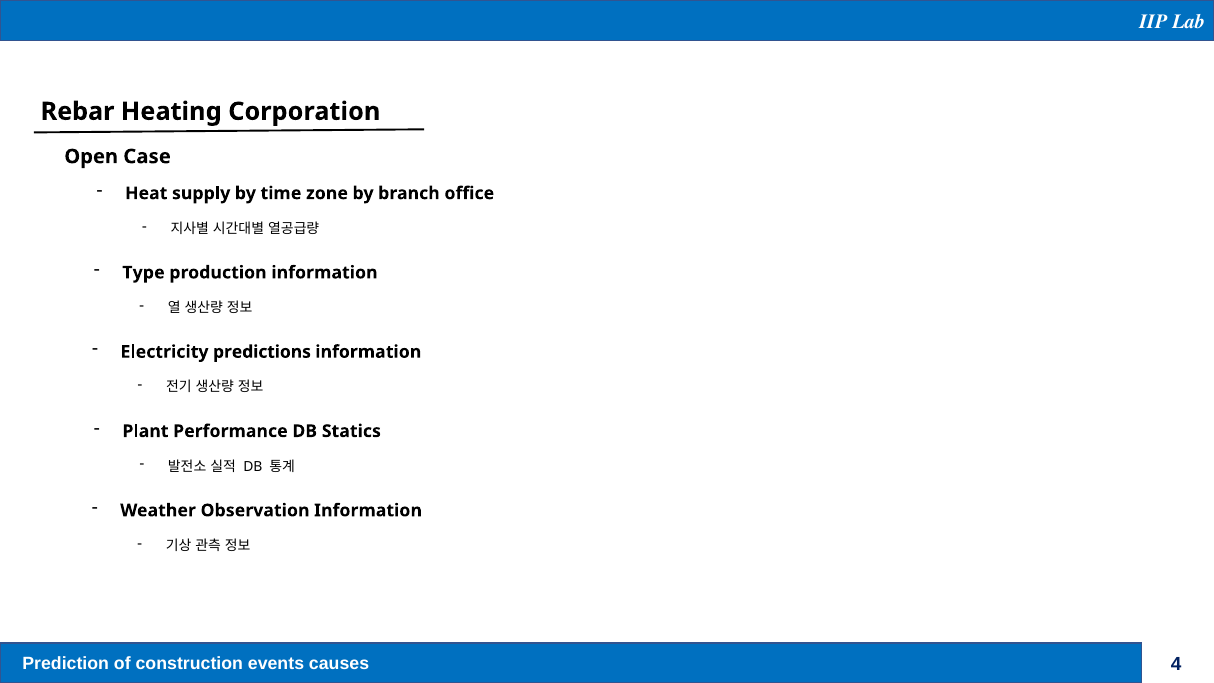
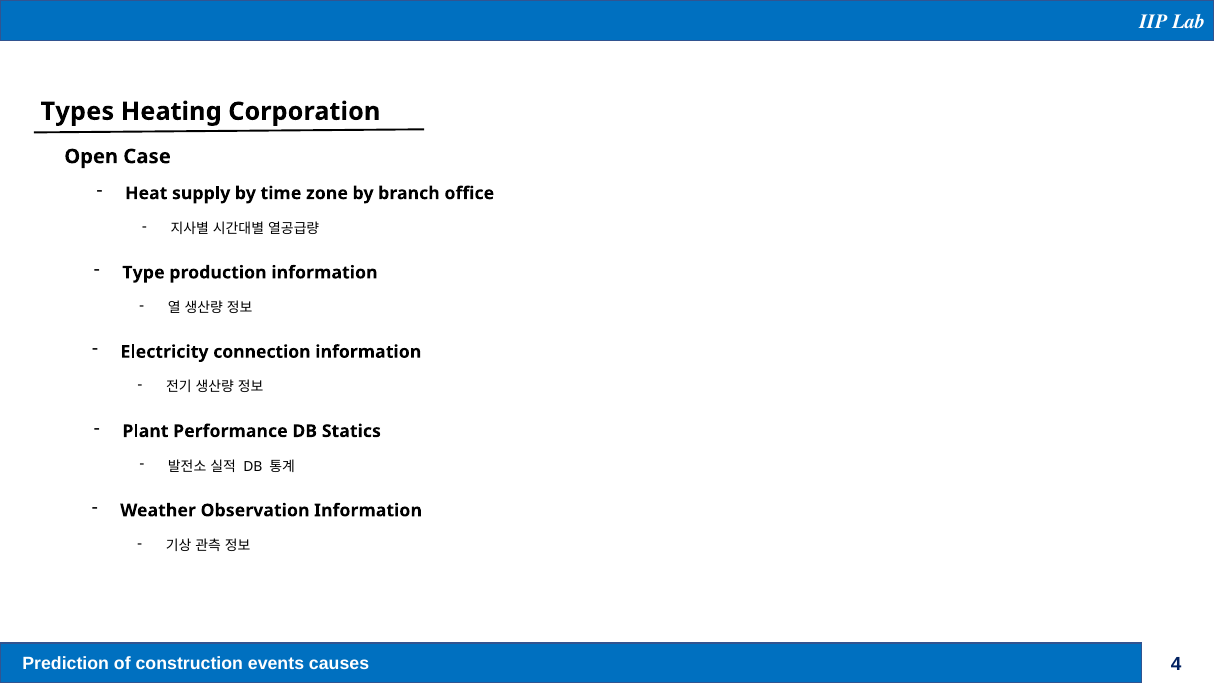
Rebar: Rebar -> Types (77, 111)
predictions: predictions -> connection (262, 352)
